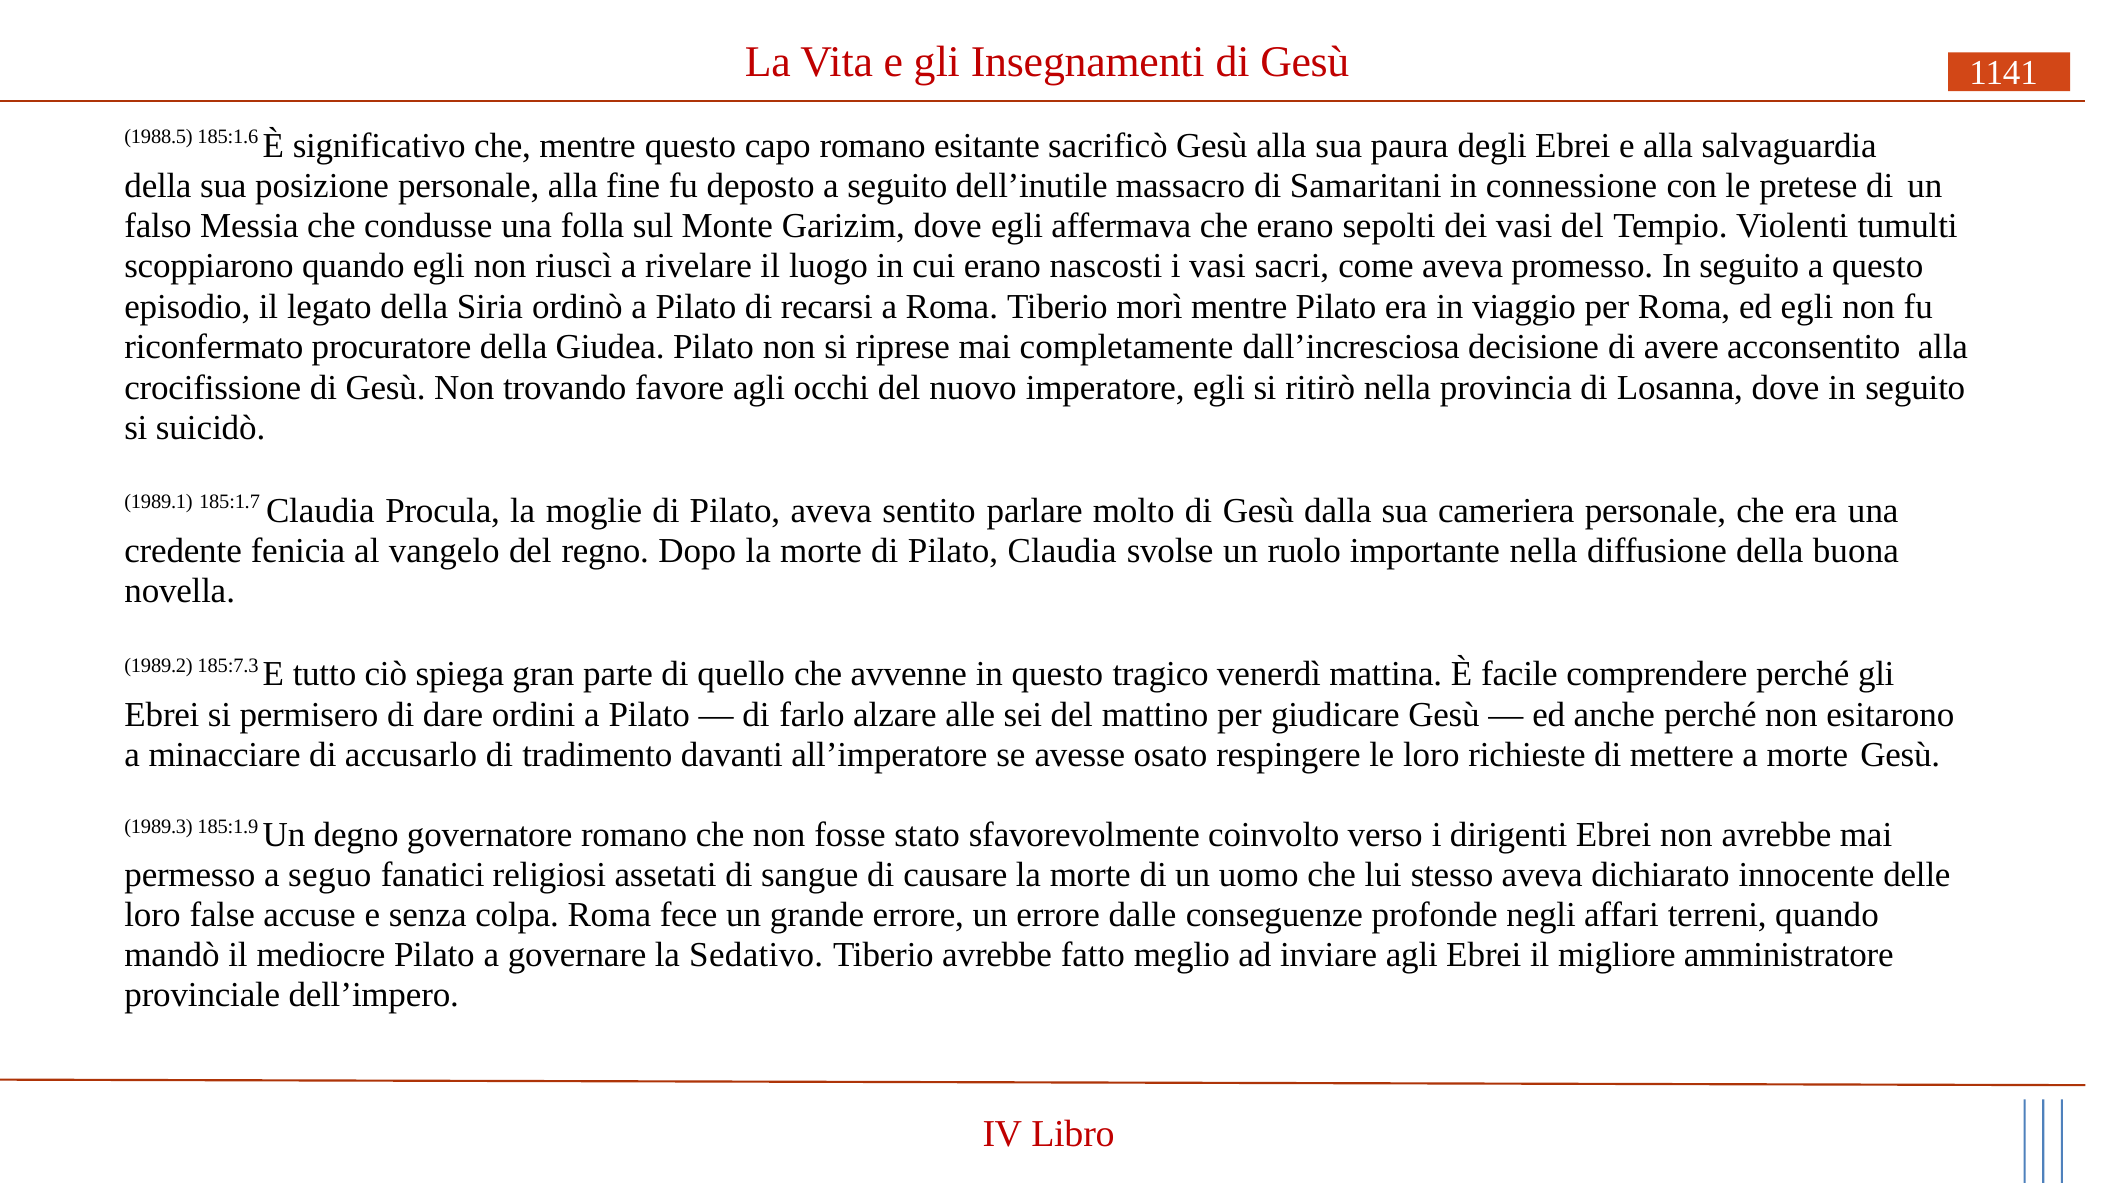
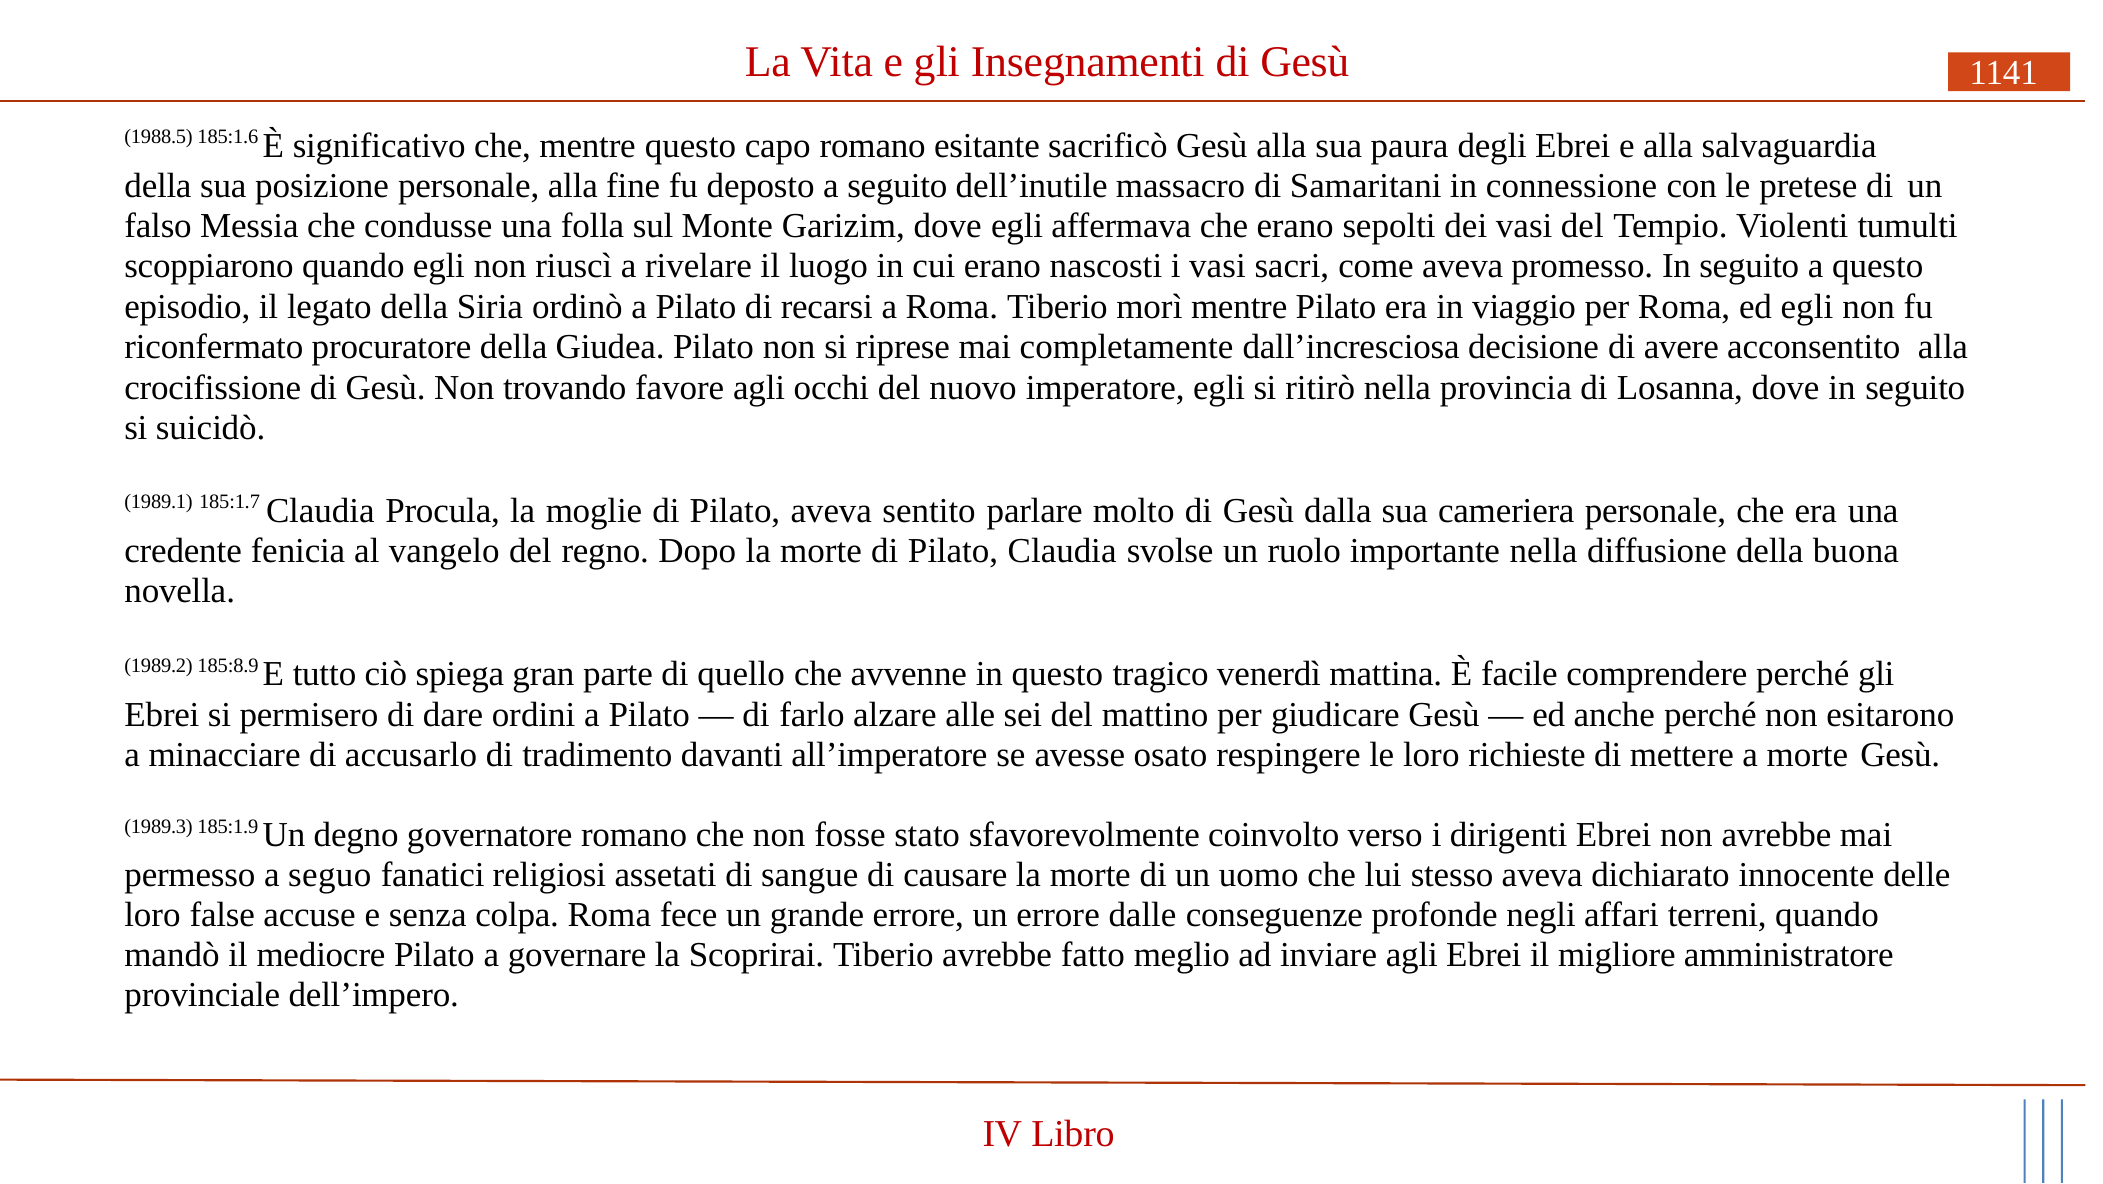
185:7.3: 185:7.3 -> 185:8.9 (228, 666)
Sedativo: Sedativo -> Scoprirai (757, 955)
